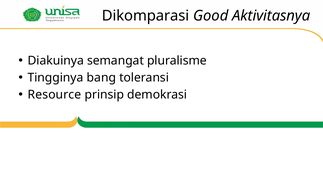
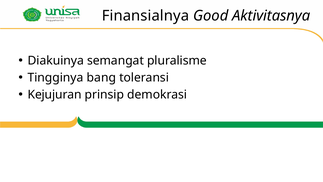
Dikomparasi: Dikomparasi -> Finansialnya (145, 16)
Resource: Resource -> Kejujuran (55, 94)
